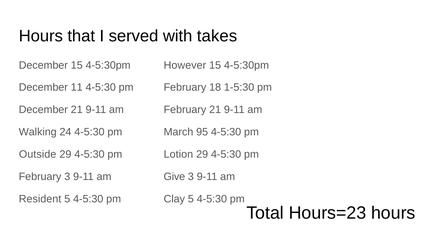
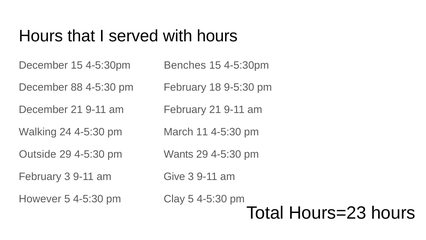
with takes: takes -> hours (217, 36)
However: However -> Benches (185, 65)
11: 11 -> 88 (77, 87)
1-5:30: 1-5:30 -> 9-5:30 (239, 87)
95: 95 -> 11 (202, 132)
Lotion: Lotion -> Wants (179, 154)
Resident: Resident -> However (40, 199)
